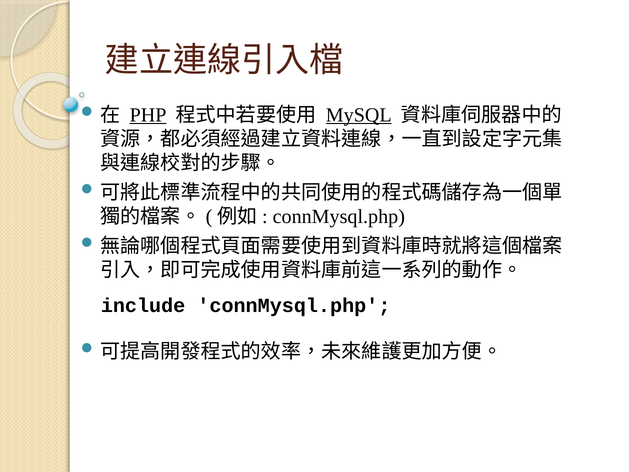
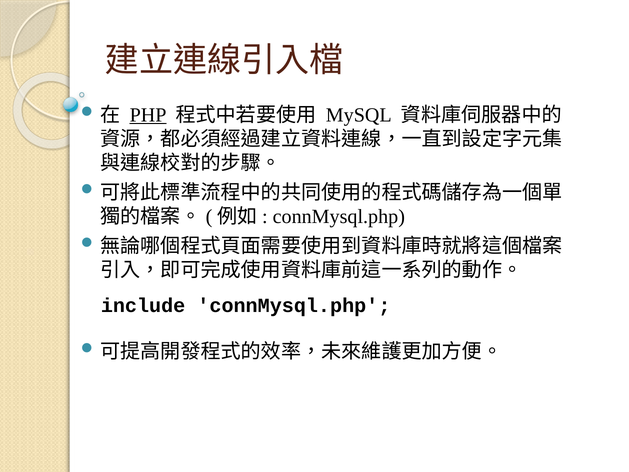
MySQL underline: present -> none (359, 115)
